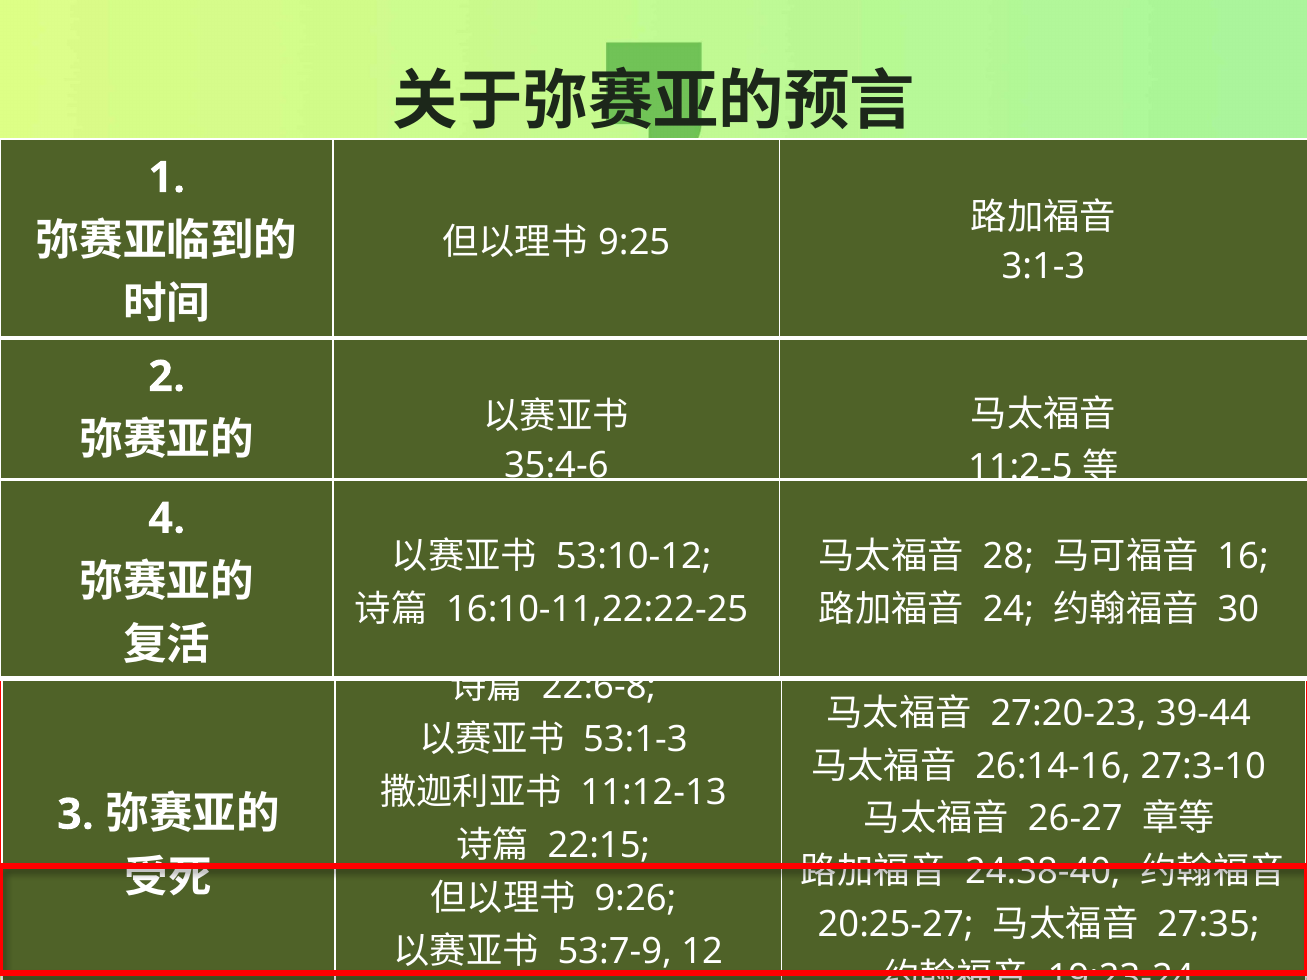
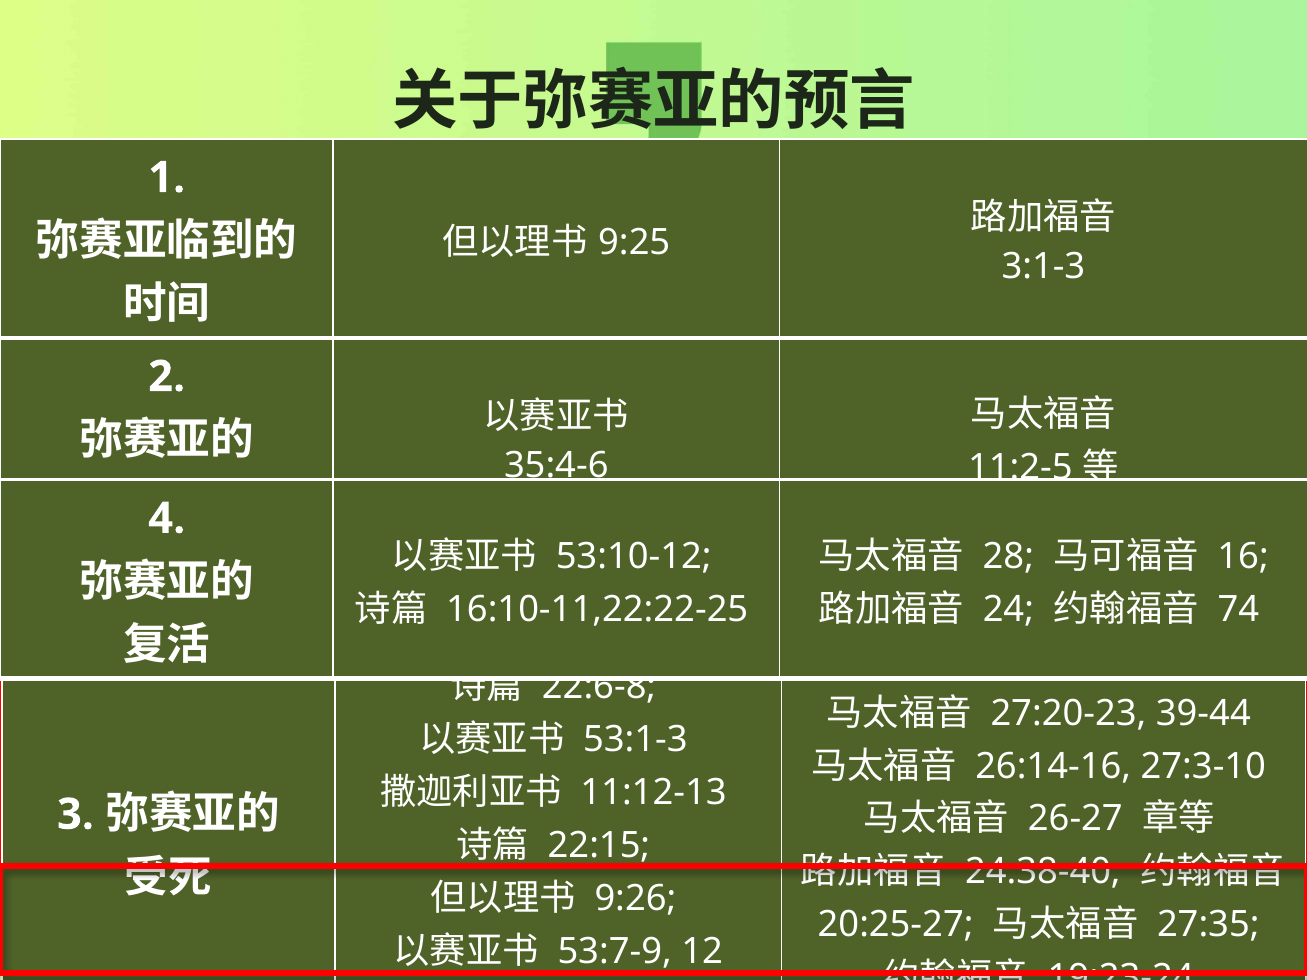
30: 30 -> 74 (1238, 610)
